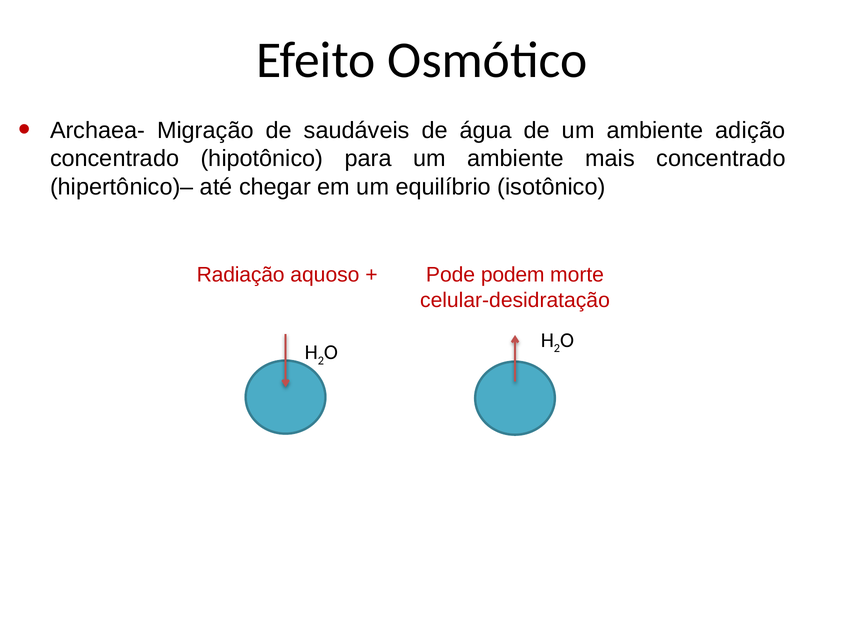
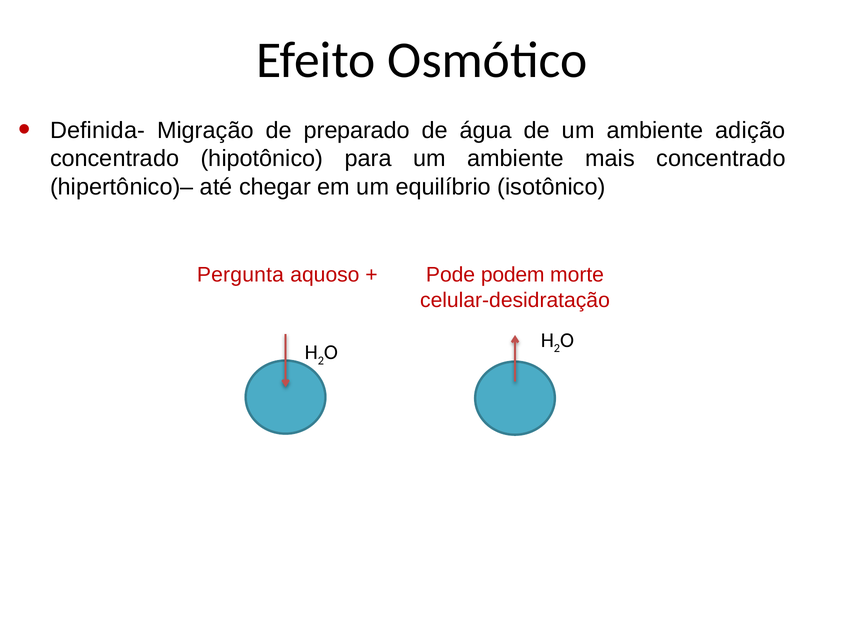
Archaea-: Archaea- -> Definida- (98, 130)
saudáveis: saudáveis -> preparado (357, 130)
Radiação: Radiação -> Pergunta (240, 275)
